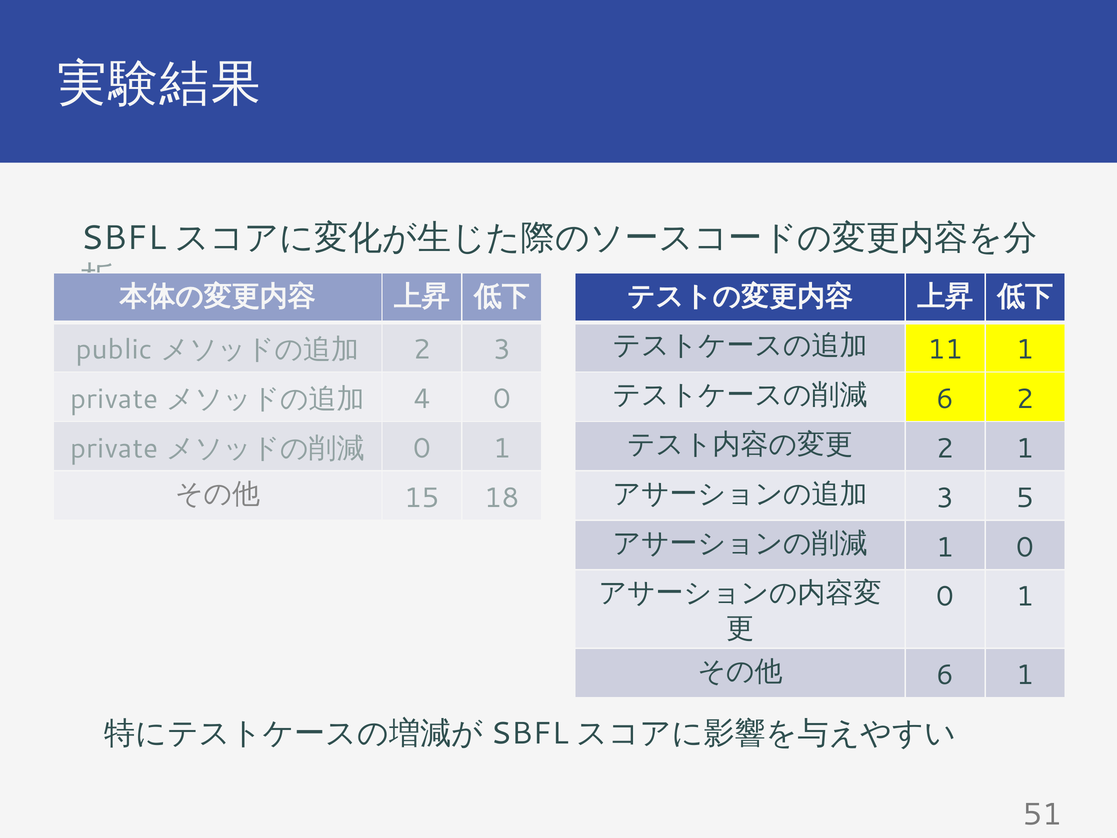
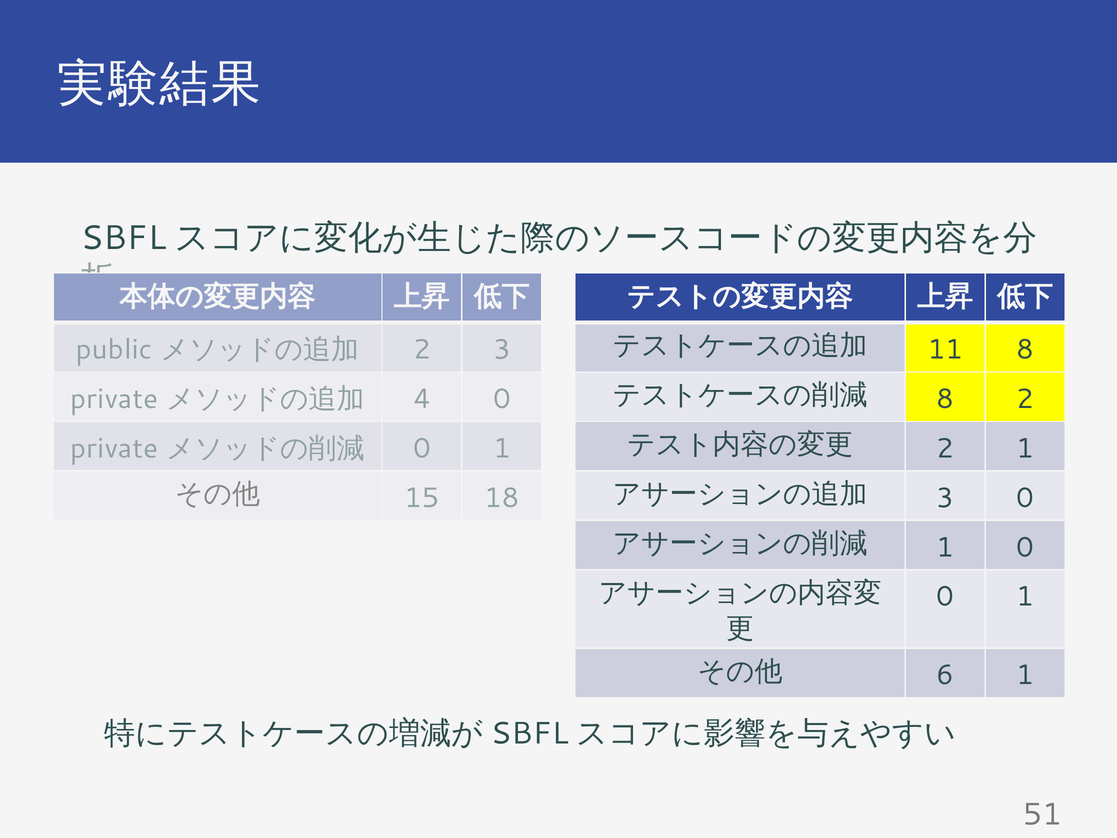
11 1: 1 -> 8 (1025, 349)
6: 6 -> 8 (945, 399)
3 5: 5 -> 0 (1025, 498)
